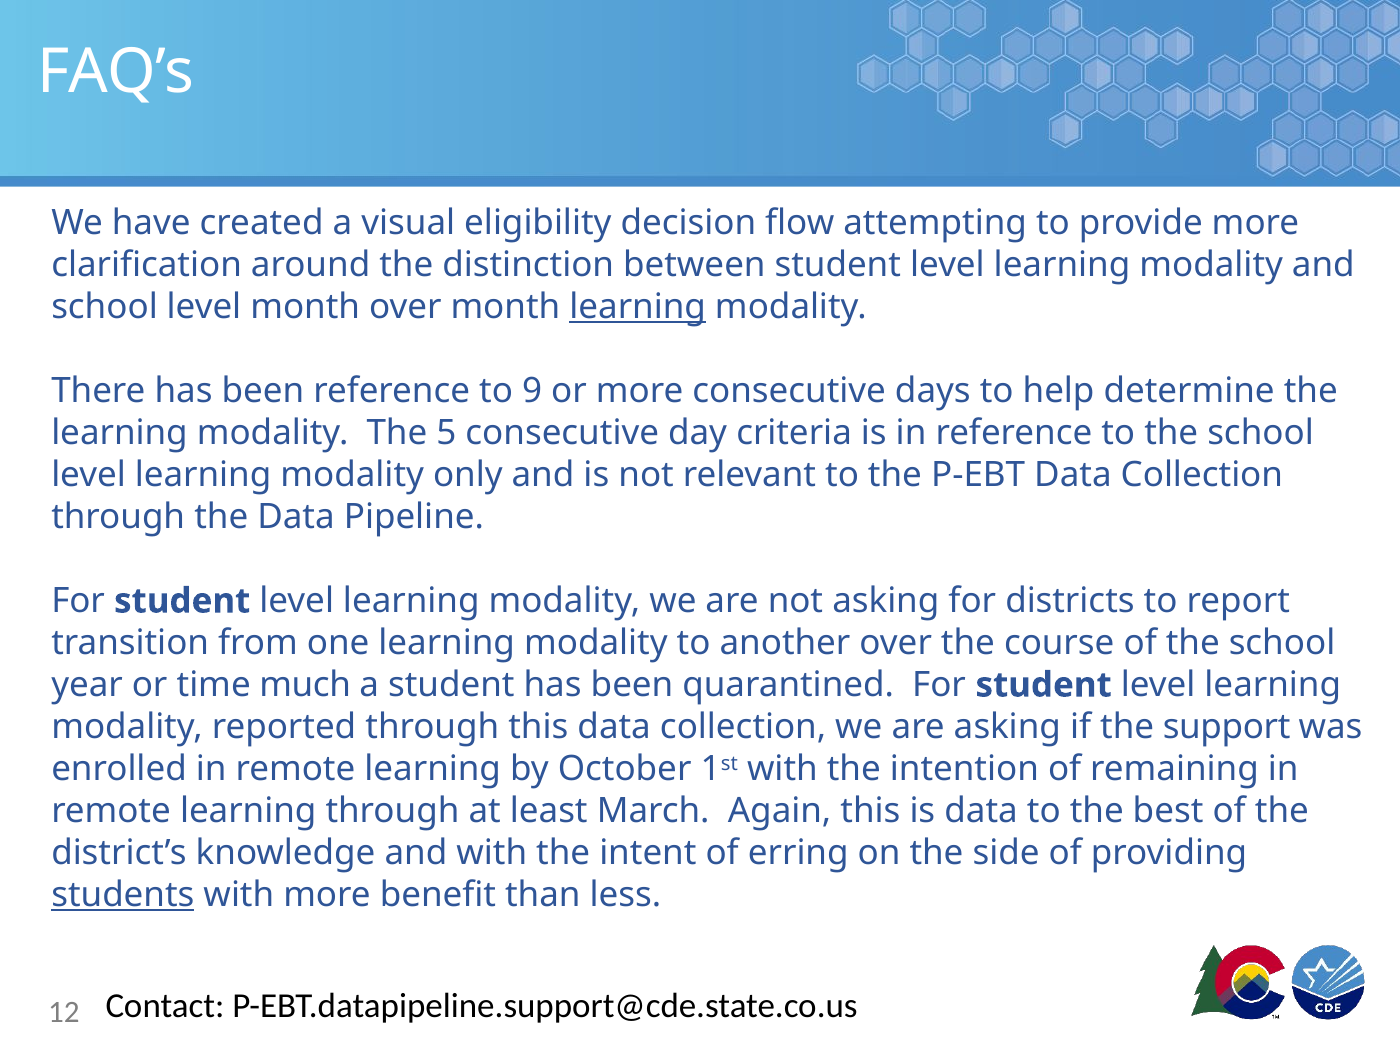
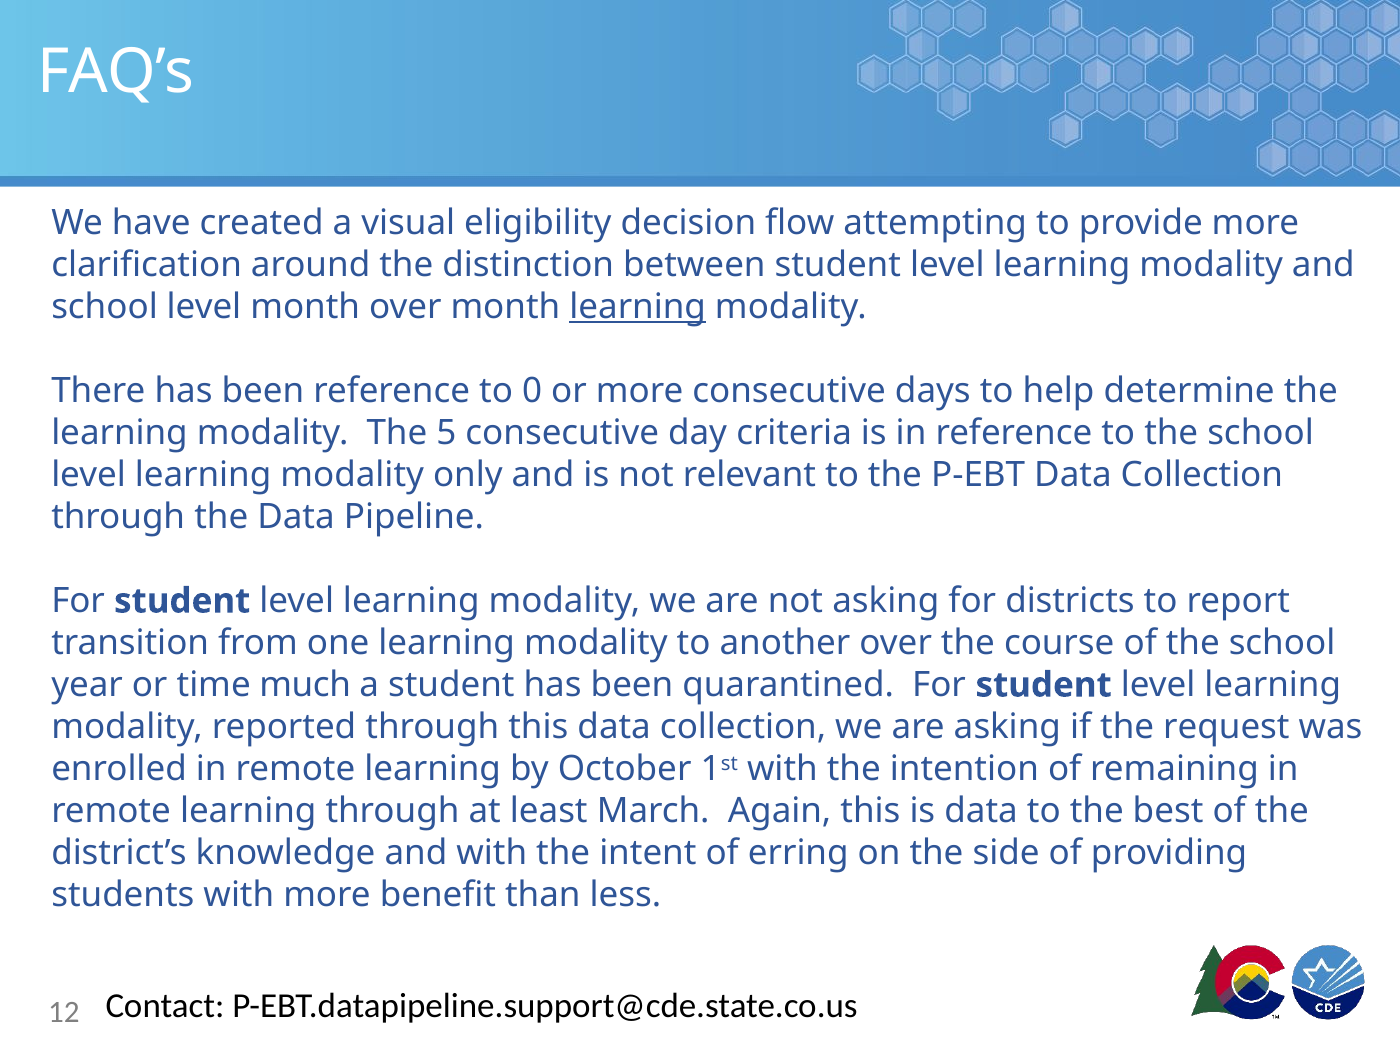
9: 9 -> 0 (532, 391)
support: support -> request (1226, 727)
students underline: present -> none (123, 895)
